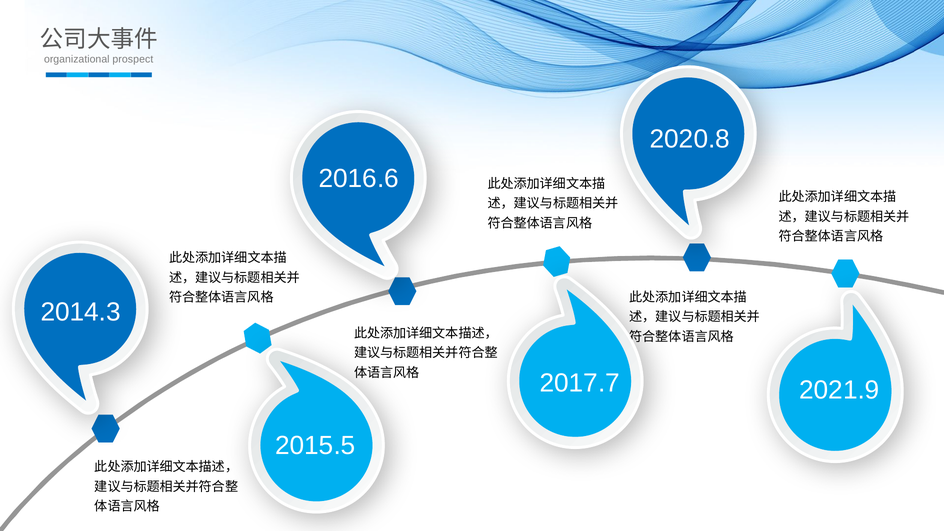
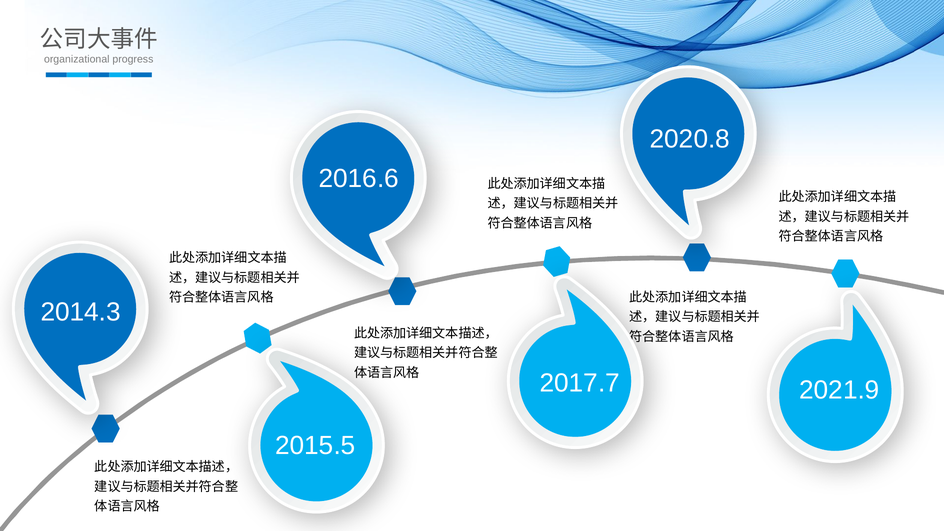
prospect: prospect -> progress (133, 59)
